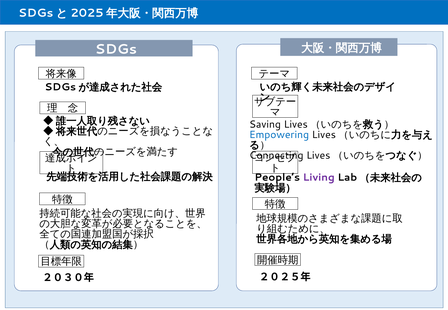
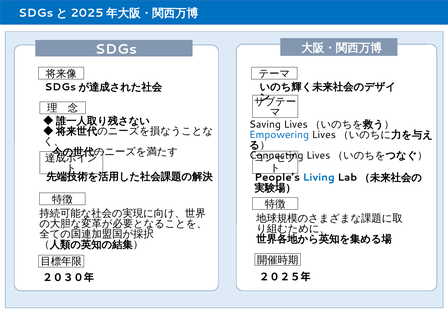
Living colour: purple -> blue (319, 178)
